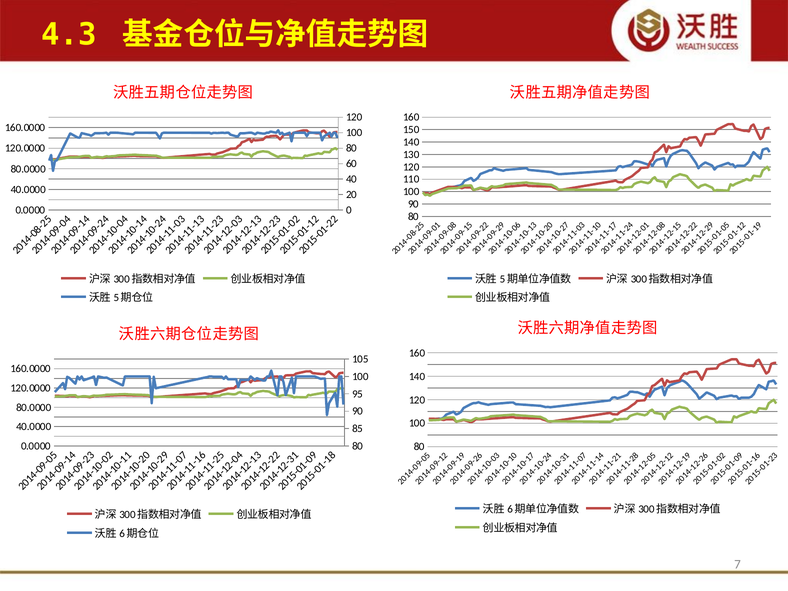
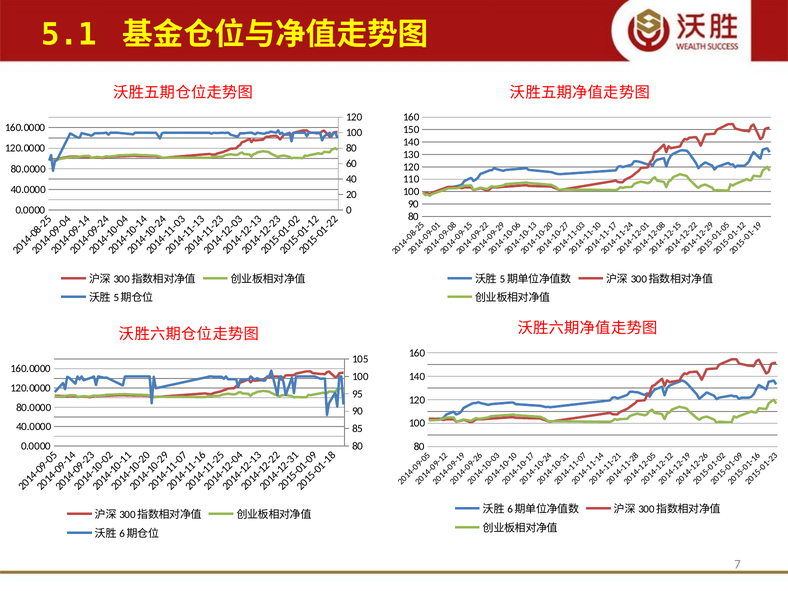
4.3: 4.3 -> 5.1 (69, 34)
